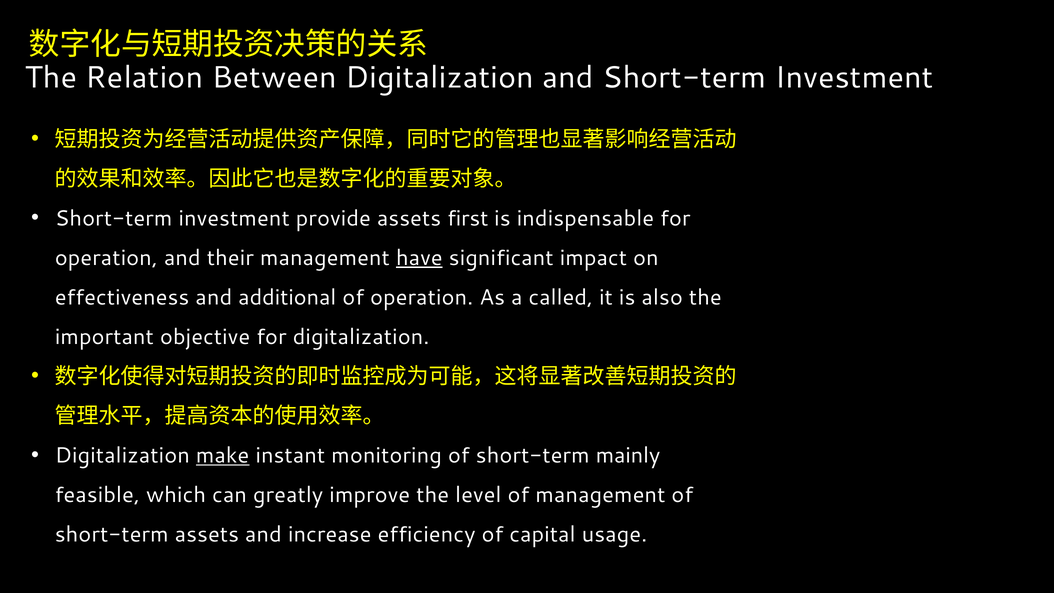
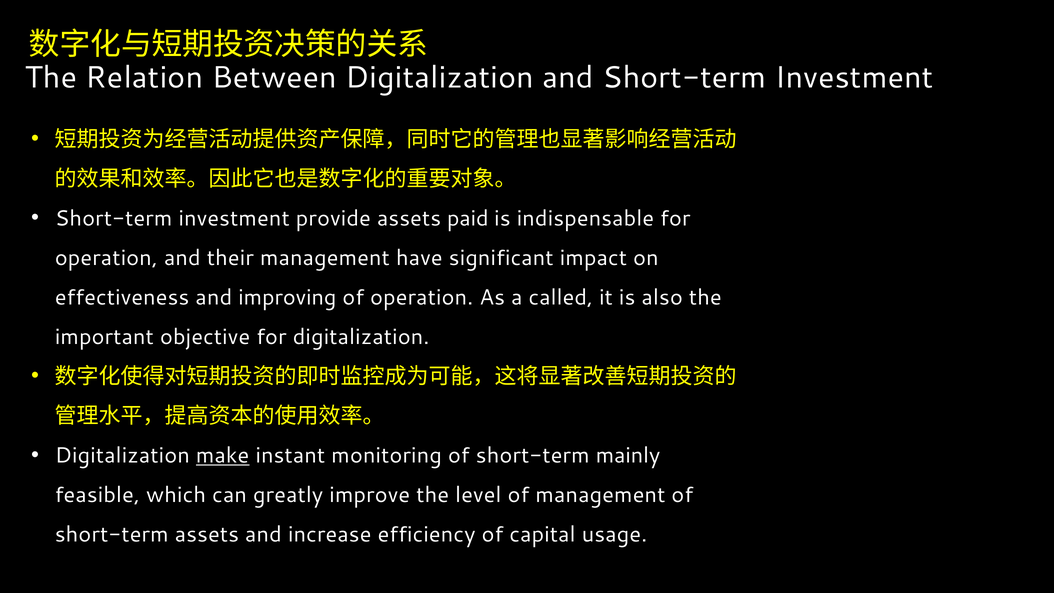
first: first -> paid (468, 218)
have underline: present -> none (419, 258)
additional: additional -> improving (287, 297)
